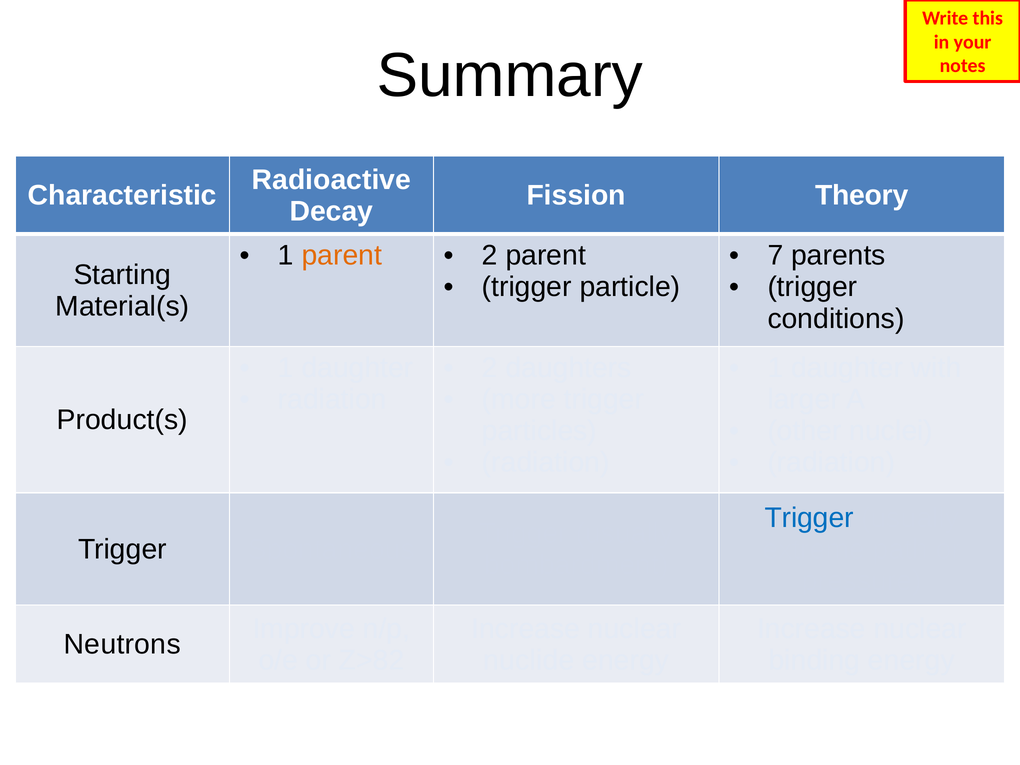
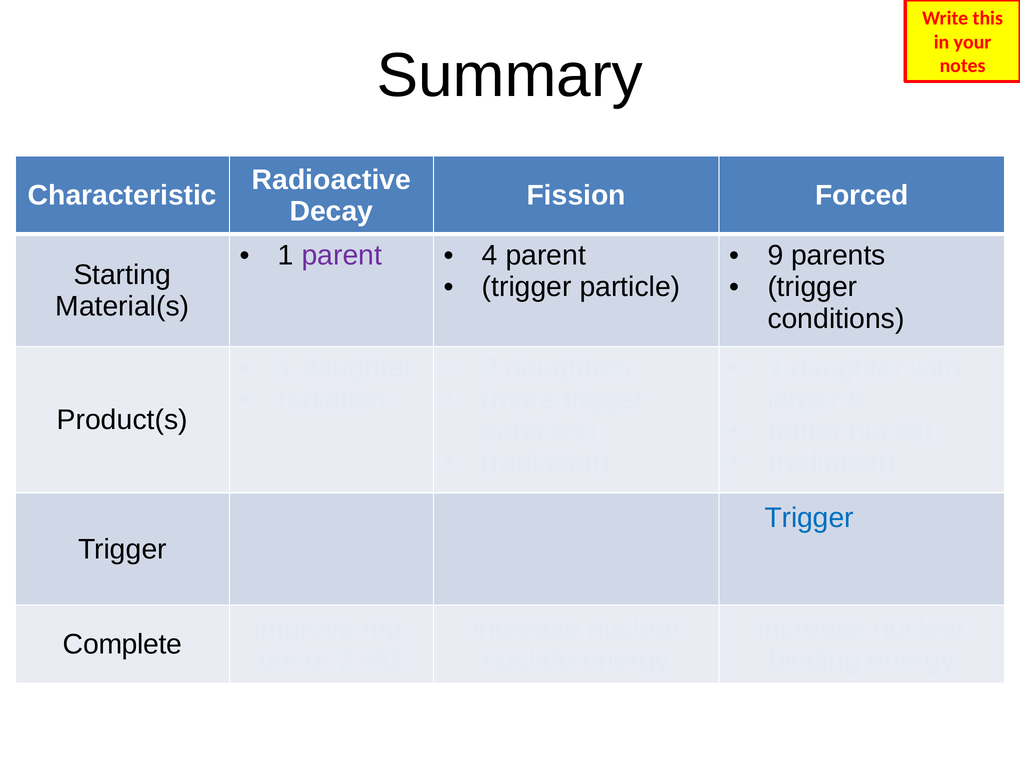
Theory: Theory -> Forced (862, 195)
parent colour: orange -> purple (342, 256)
2: 2 -> 4 (490, 256)
7: 7 -> 9 (775, 256)
Neutrons: Neutrons -> Complete (123, 645)
